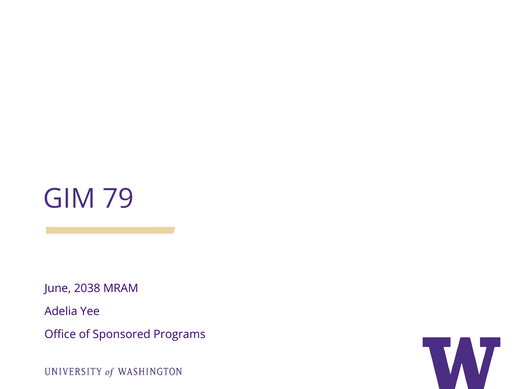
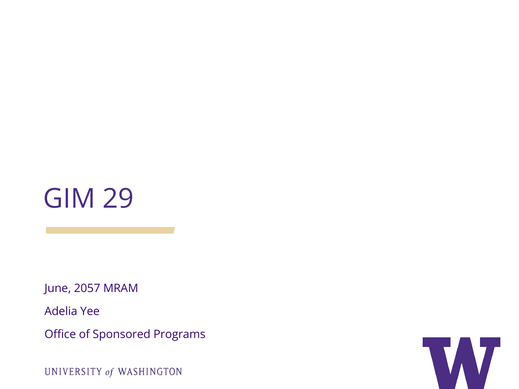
79: 79 -> 29 (118, 199)
2038: 2038 -> 2057 (87, 288)
